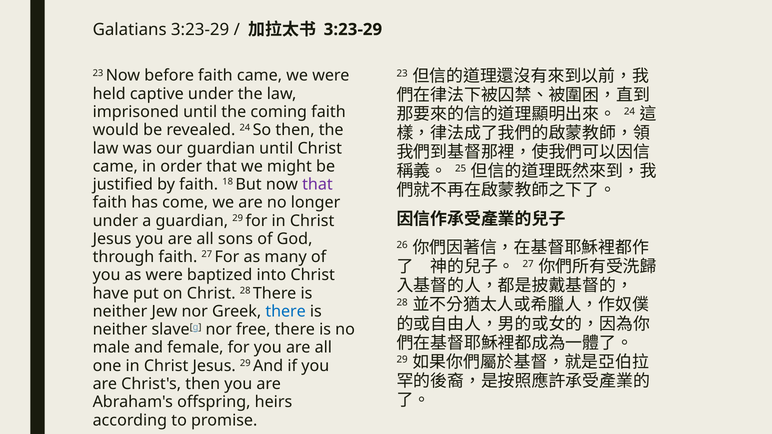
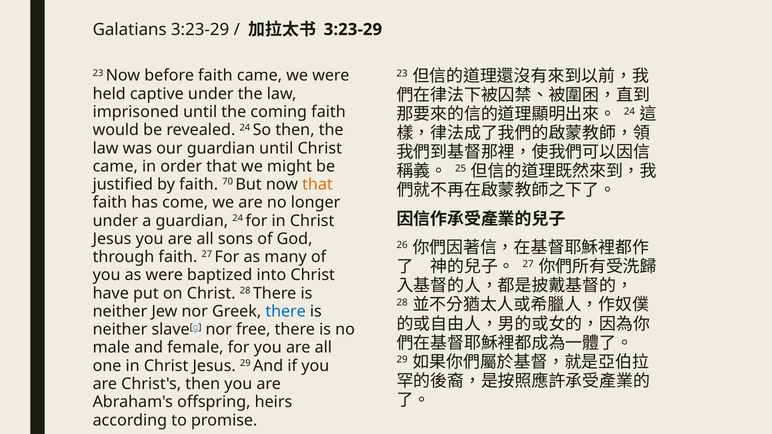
18: 18 -> 70 (228, 182)
that colour: purple -> orange (317, 185)
guardian 29: 29 -> 24 (238, 218)
